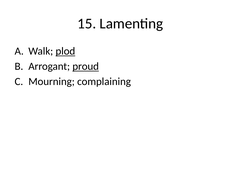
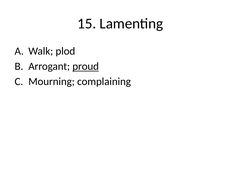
plod underline: present -> none (65, 51)
